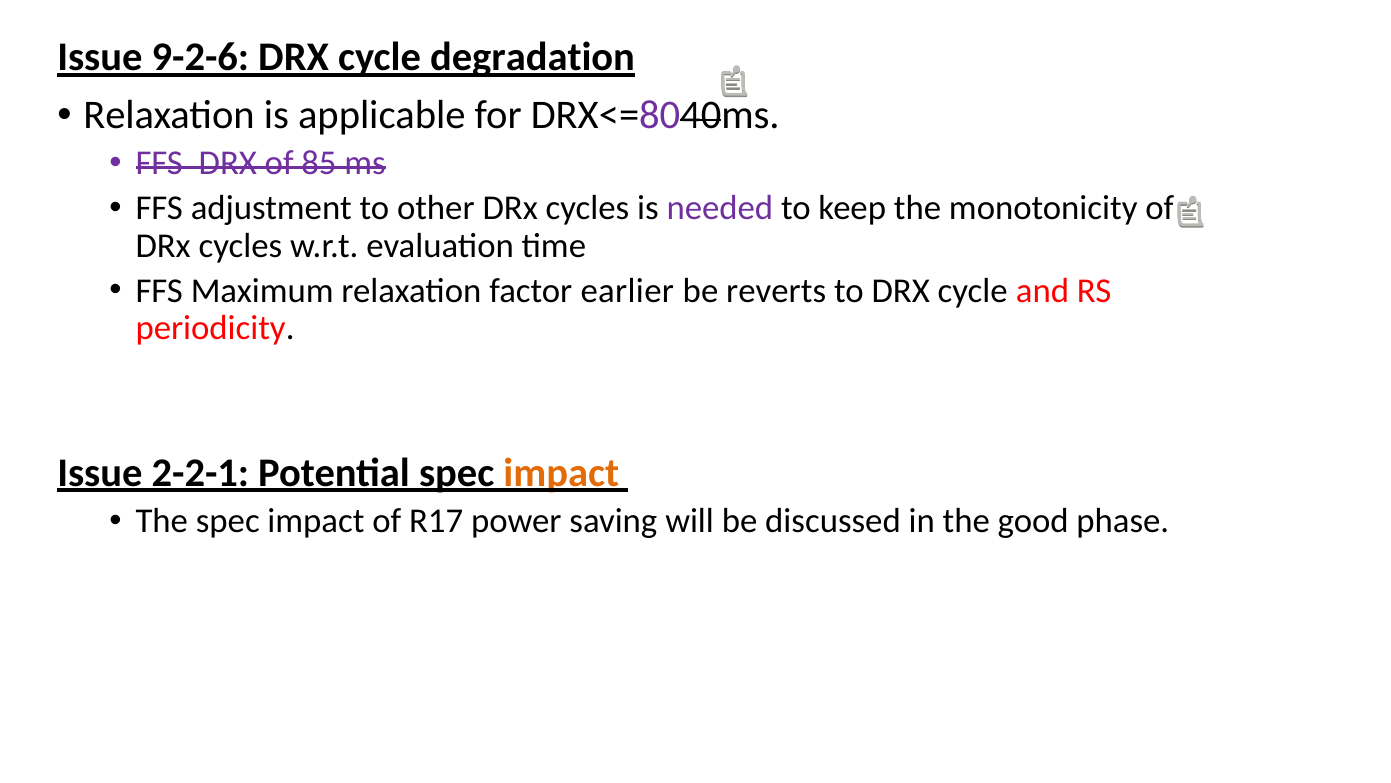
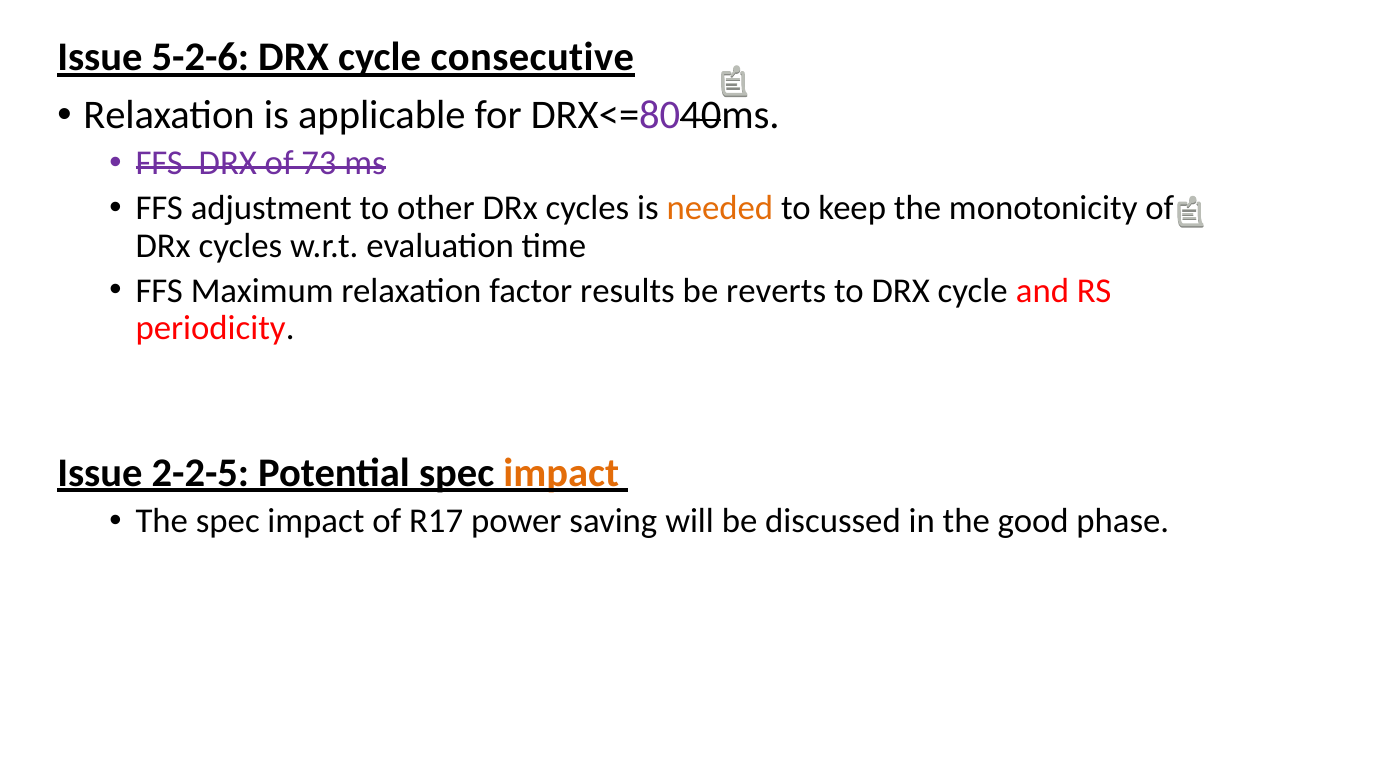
9-2-6: 9-2-6 -> 5-2-6 (200, 57)
degradation: degradation -> consecutive (532, 57)
85: 85 -> 73 (319, 163)
needed colour: purple -> orange (720, 208)
earlier: earlier -> results (627, 290)
2-2-1: 2-2-1 -> 2-2-5 (200, 473)
